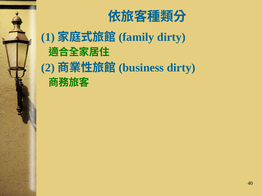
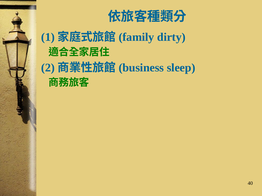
dirty: dirty -> sleep (181, 68)
